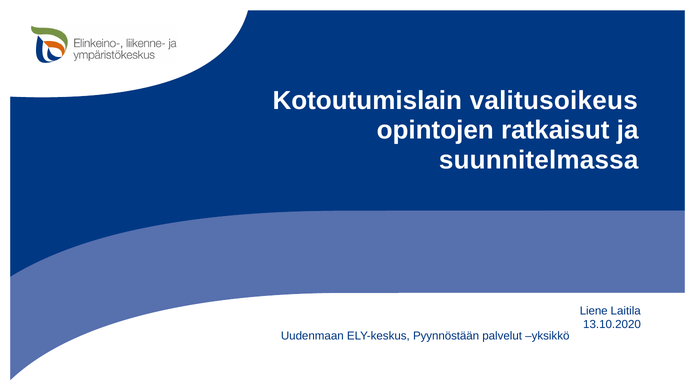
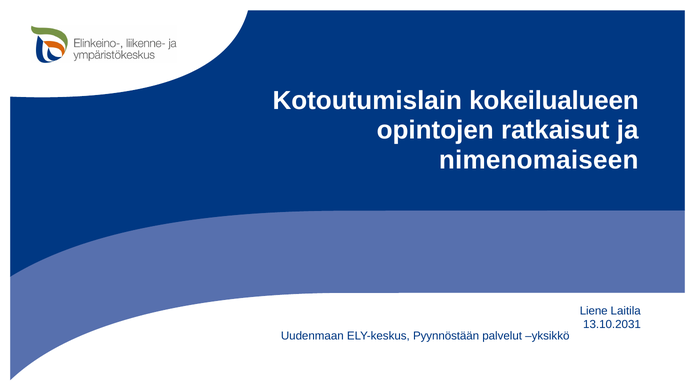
valitusoikeus: valitusoikeus -> kokeilualueen (554, 100)
suunnitelmassa: suunnitelmassa -> nimenomaiseen (539, 160)
13.10.2020: 13.10.2020 -> 13.10.2031 (612, 325)
